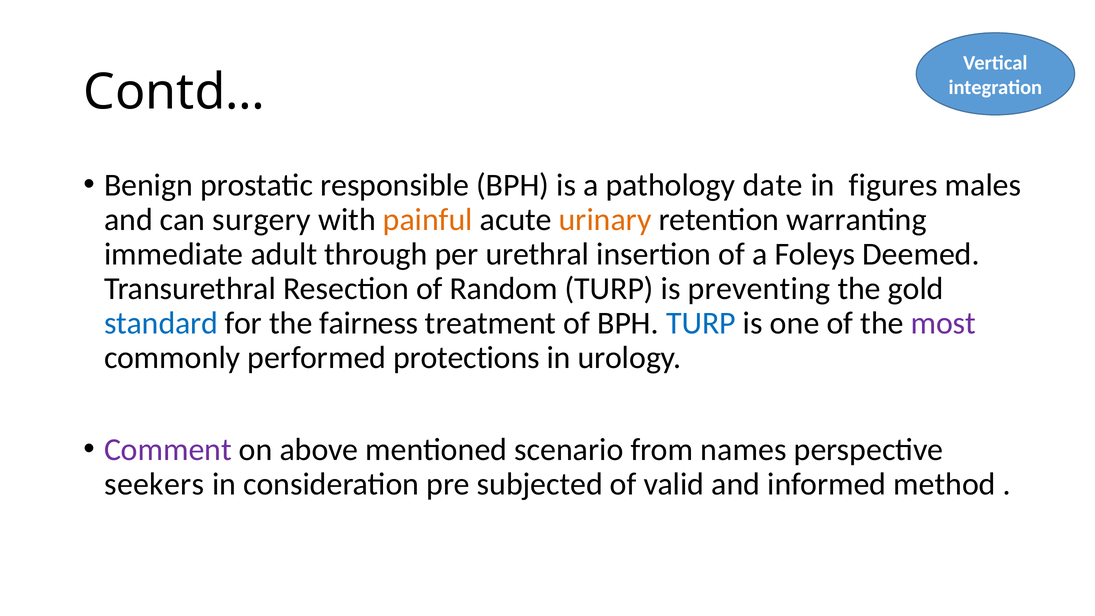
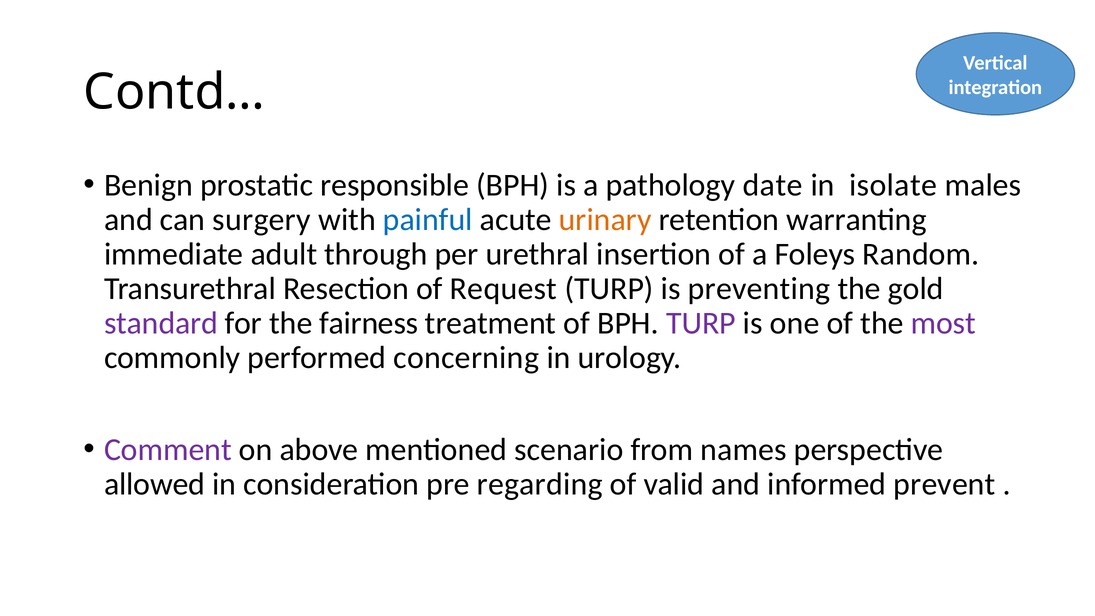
figures: figures -> isolate (893, 185)
painful colour: orange -> blue (428, 220)
Deemed: Deemed -> Random (921, 254)
Random: Random -> Request (503, 289)
standard colour: blue -> purple (161, 323)
TURP colour: blue -> purple (701, 323)
protections: protections -> concerning (466, 358)
seekers: seekers -> allowed (155, 484)
subjected: subjected -> regarding (540, 484)
method: method -> prevent (944, 484)
